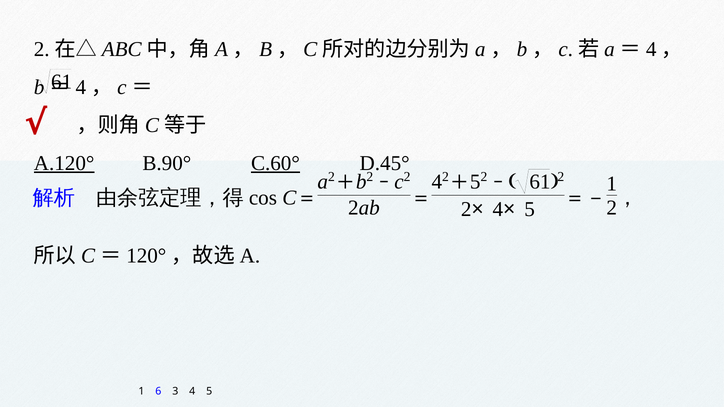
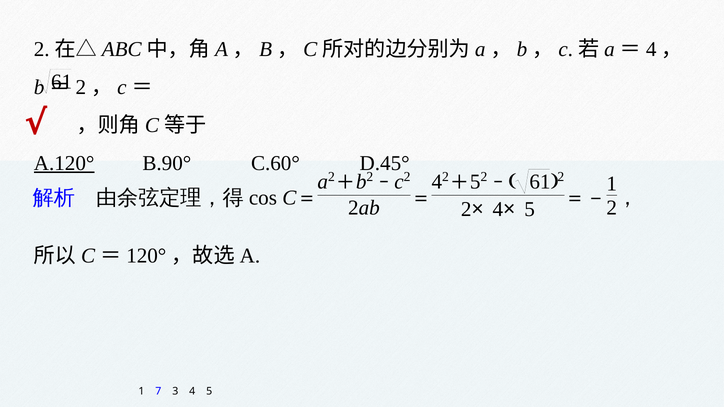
4: 4 -> 2 (81, 87)
C.60° underline: present -> none (275, 163)
6: 6 -> 7 (158, 391)
